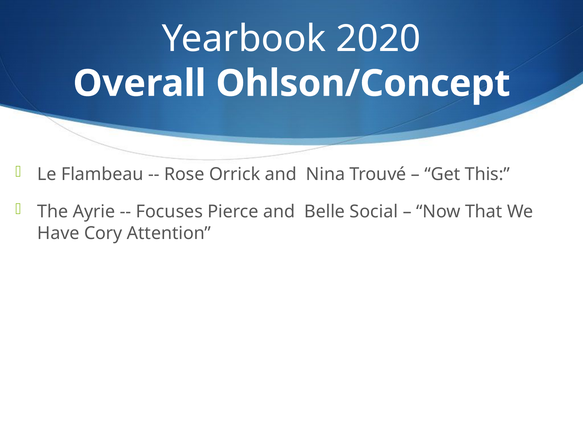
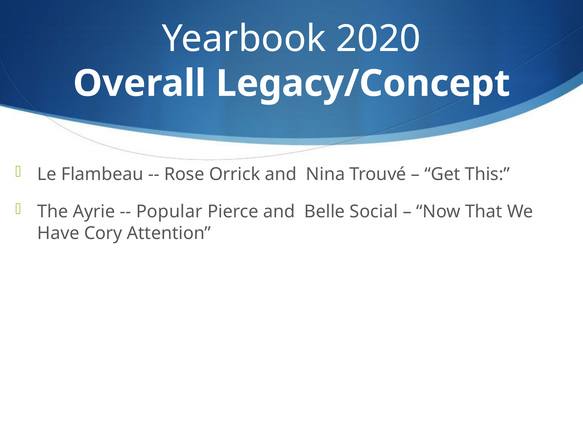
Ohlson/Concept: Ohlson/Concept -> Legacy/Concept (363, 83)
Focuses: Focuses -> Popular (169, 211)
